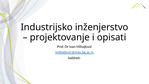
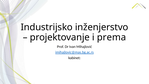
opisati: opisati -> prema (112, 37)
